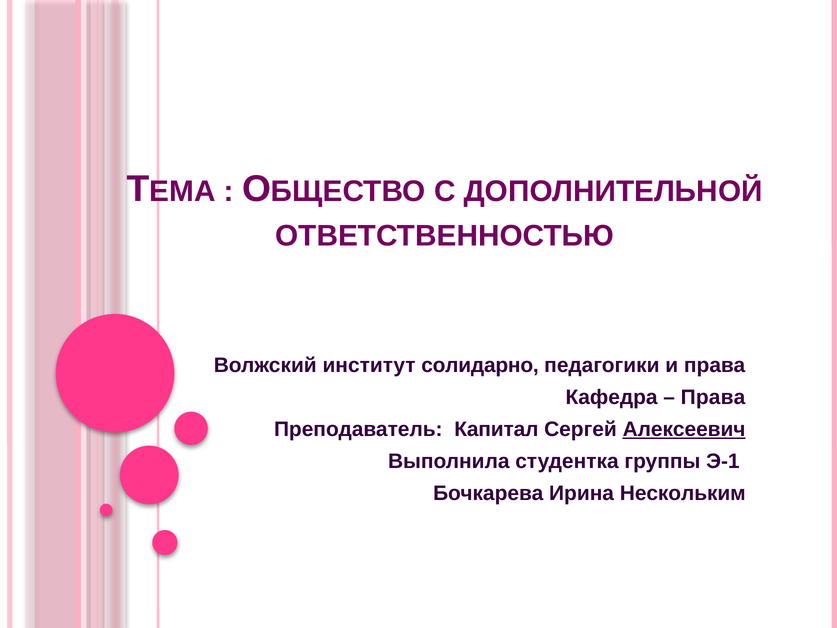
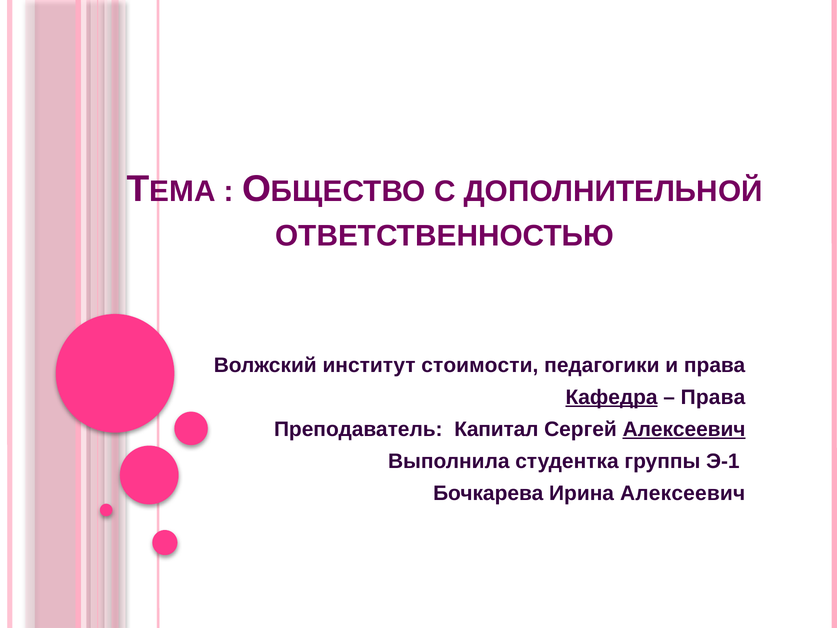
солидарно: солидарно -> стоимости (480, 365)
Кафедра underline: none -> present (612, 397)
Ирина Нескольким: Нескольким -> Алексеевич (683, 493)
